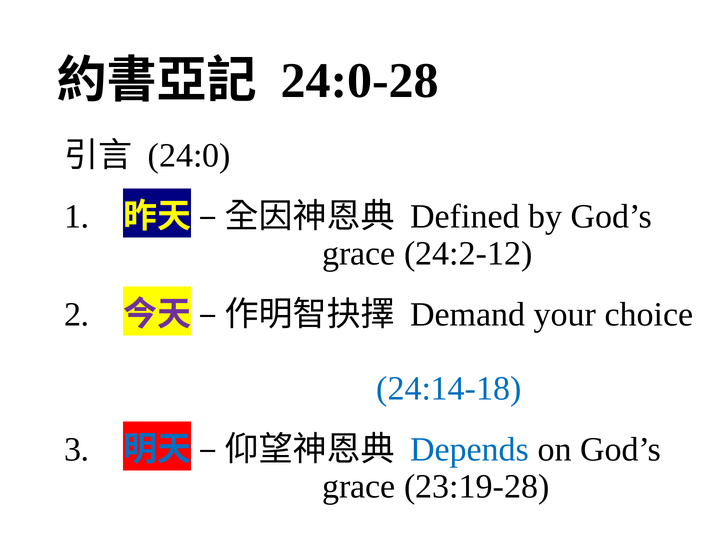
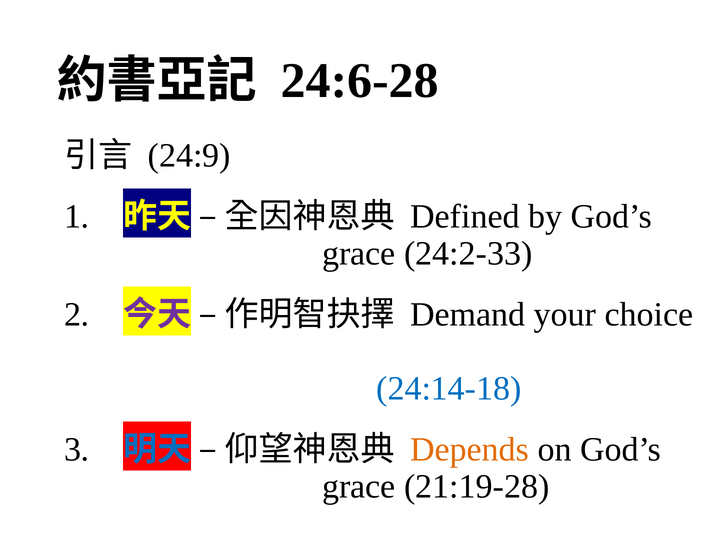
24:0-28: 24:0-28 -> 24:6-28 (360, 81)
24:0: 24:0 -> 24:9 (189, 156)
24:2-12: 24:2-12 -> 24:2-33 (468, 254)
Depends colour: blue -> orange (470, 450)
23:19-28: 23:19-28 -> 21:19-28 (477, 487)
